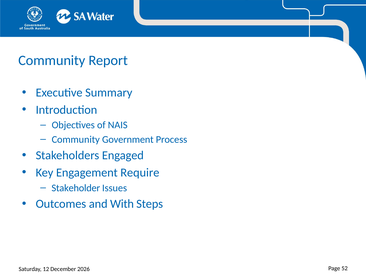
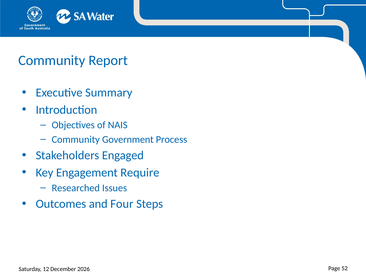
Stakeholder: Stakeholder -> Researched (76, 188)
With: With -> Four (122, 204)
